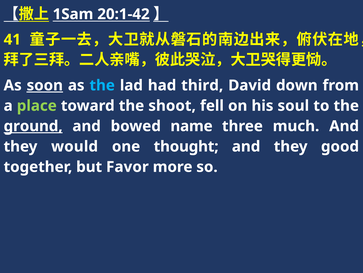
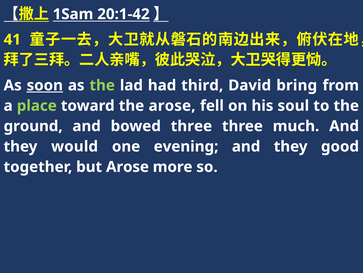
the colour: light blue -> light green (102, 85)
down: down -> bring (297, 85)
the shoot: shoot -> arose (172, 105)
ground underline: present -> none (33, 126)
bowed name: name -> three (191, 126)
thought: thought -> evening (186, 146)
but Favor: Favor -> Arose (127, 166)
